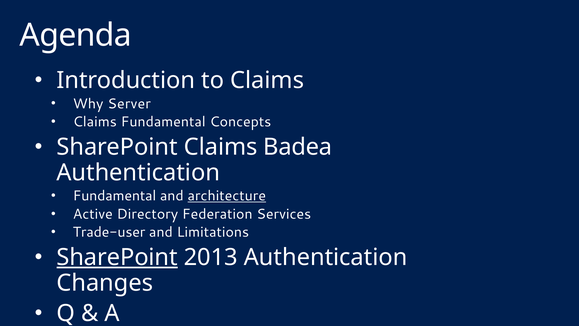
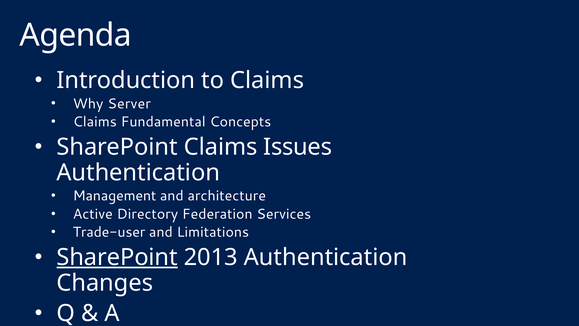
Badea: Badea -> Issues (298, 147)
Fundamental: Fundamental -> Management (114, 196)
architecture underline: present -> none (227, 196)
